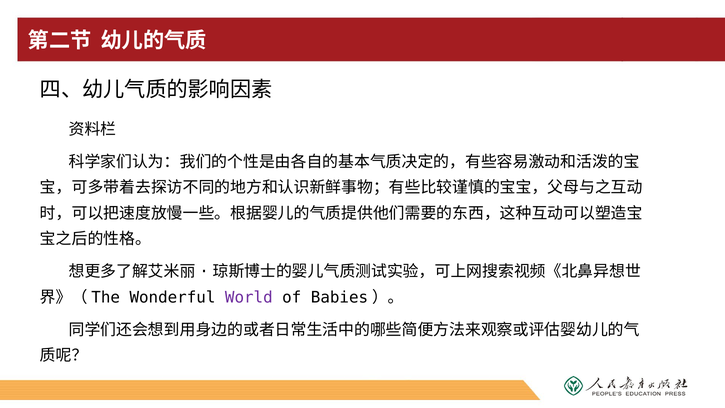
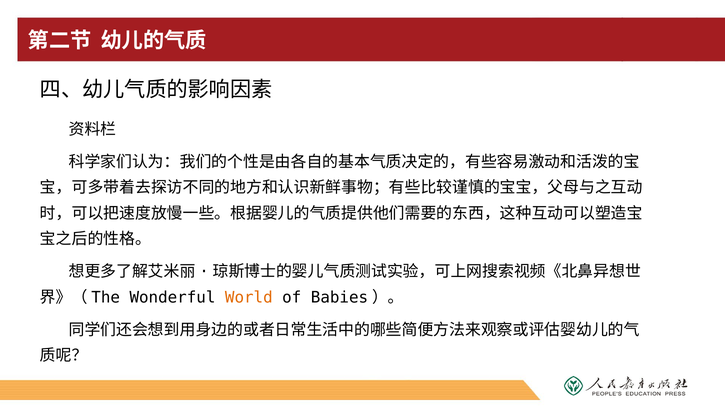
World colour: purple -> orange (249, 297)
